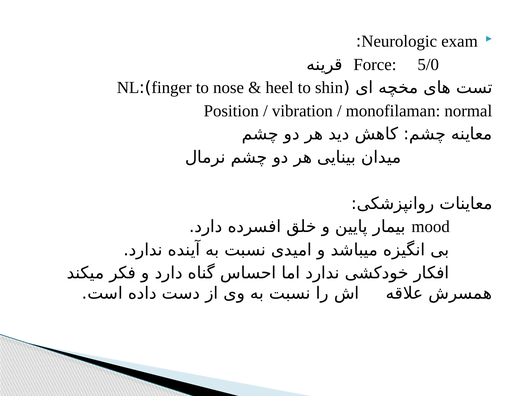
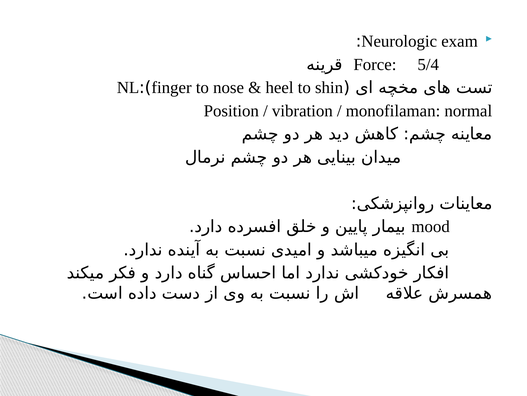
5/0: 5/0 -> 5/4 (428, 64)
